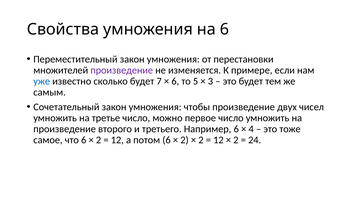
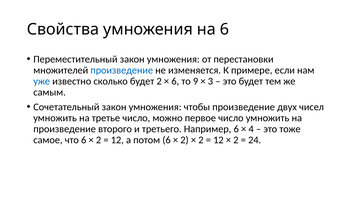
произведение colour: purple -> blue (122, 70)
будет 7: 7 -> 2 (159, 81)
5: 5 -> 9 (196, 81)
